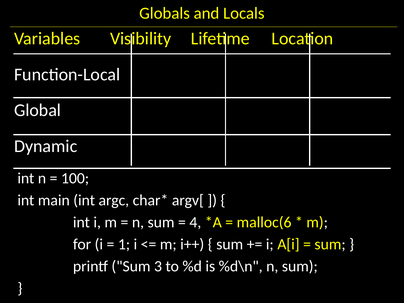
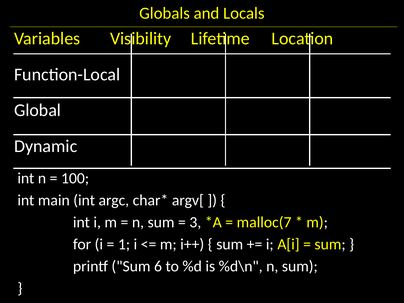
4: 4 -> 3 (195, 222)
malloc(6: malloc(6 -> malloc(7 (264, 222)
3: 3 -> 6 (158, 266)
